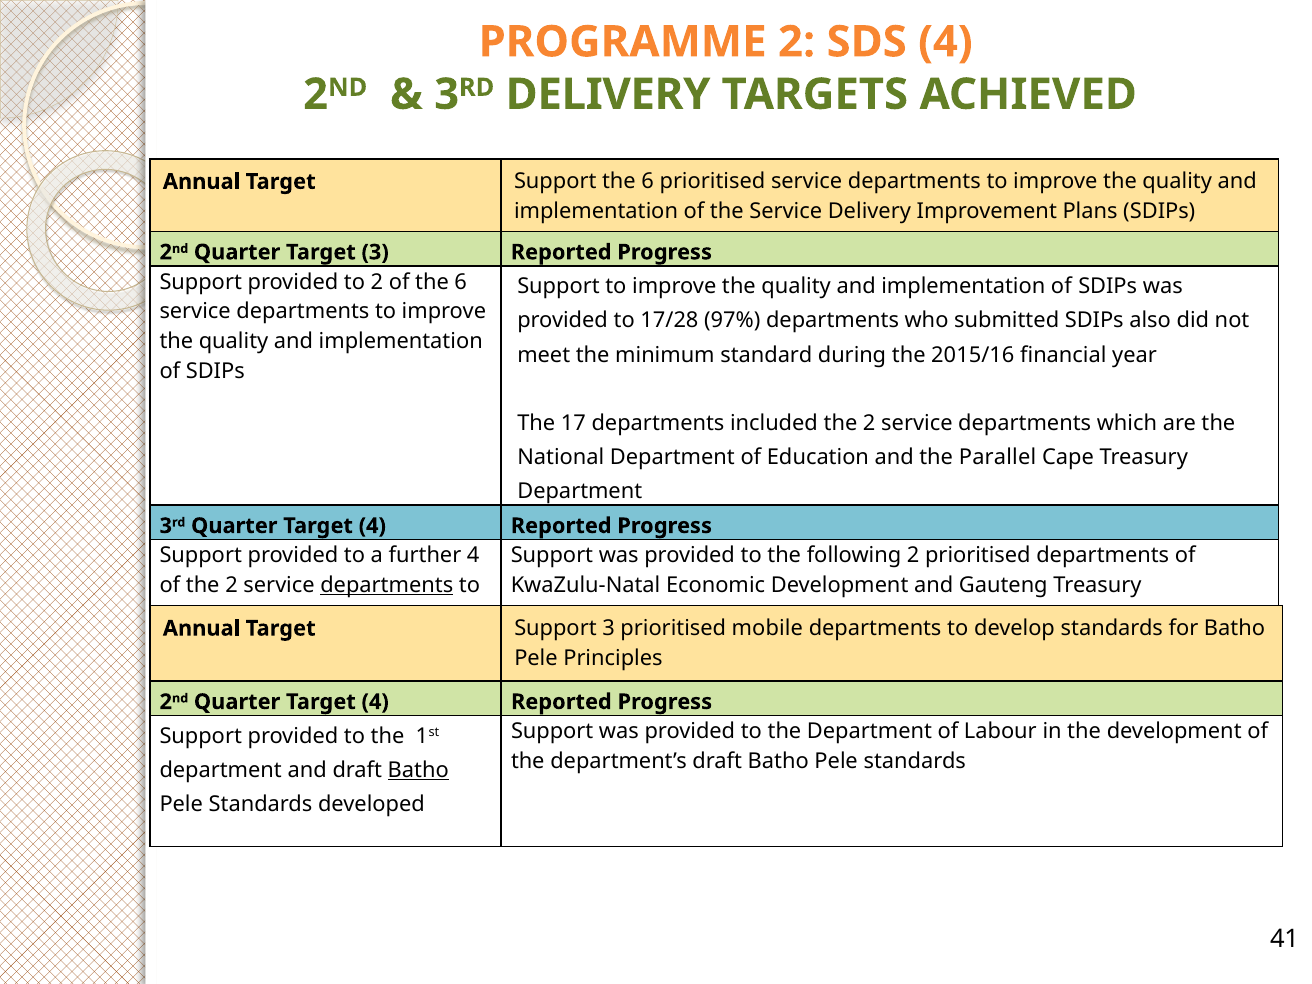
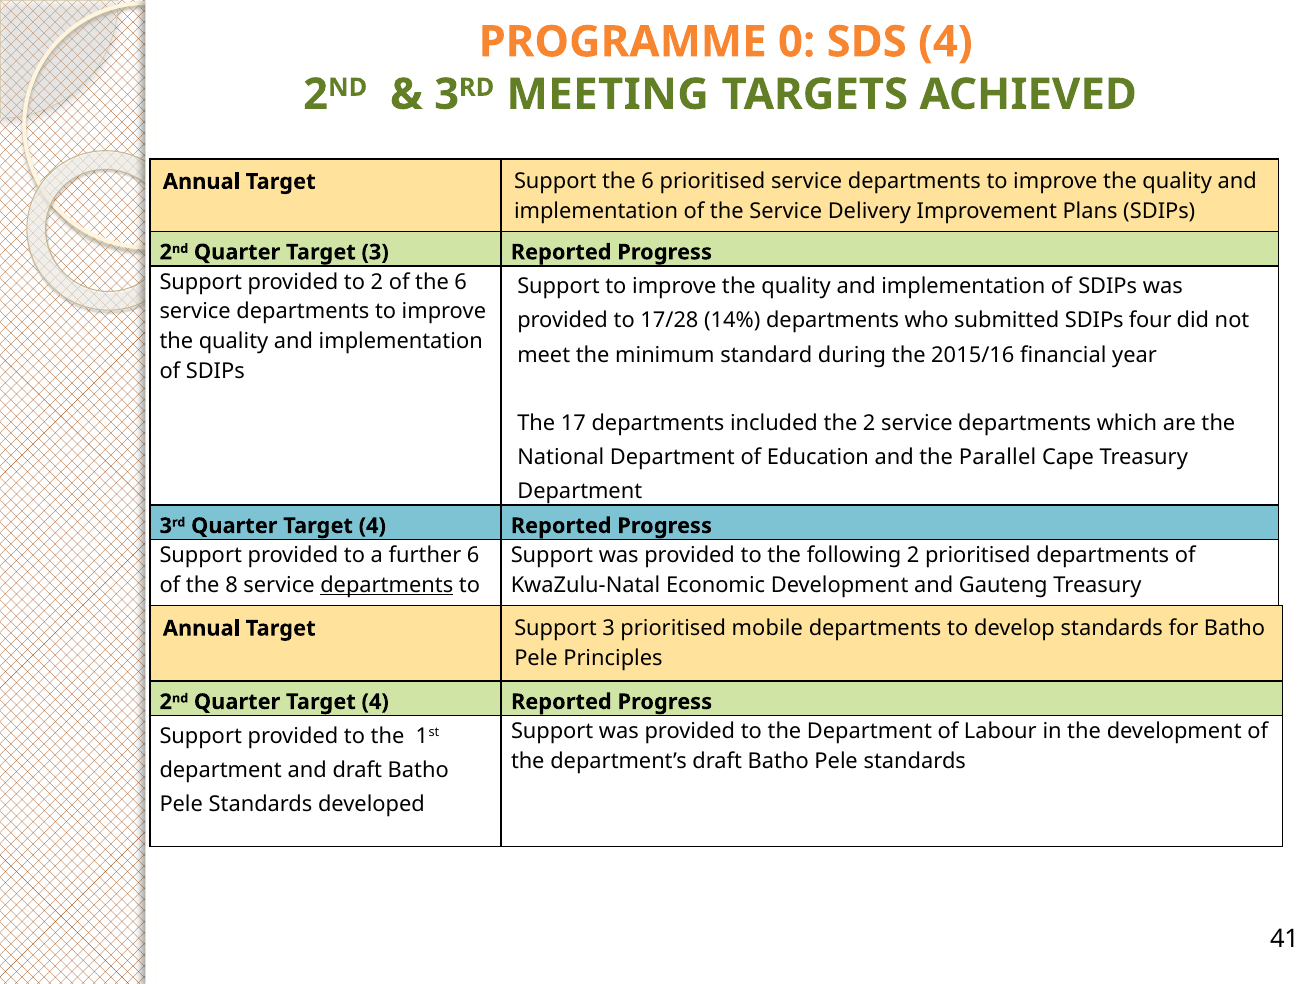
PROGRAMME 2: 2 -> 0 (797, 42)
DELIVERY: DELIVERY -> MEETING (608, 94)
97%: 97% -> 14% (732, 321)
also: also -> four (1150, 321)
further 4: 4 -> 6 (473, 556)
of the 2: 2 -> 8 (232, 585)
Batho underline: present -> none (418, 770)
